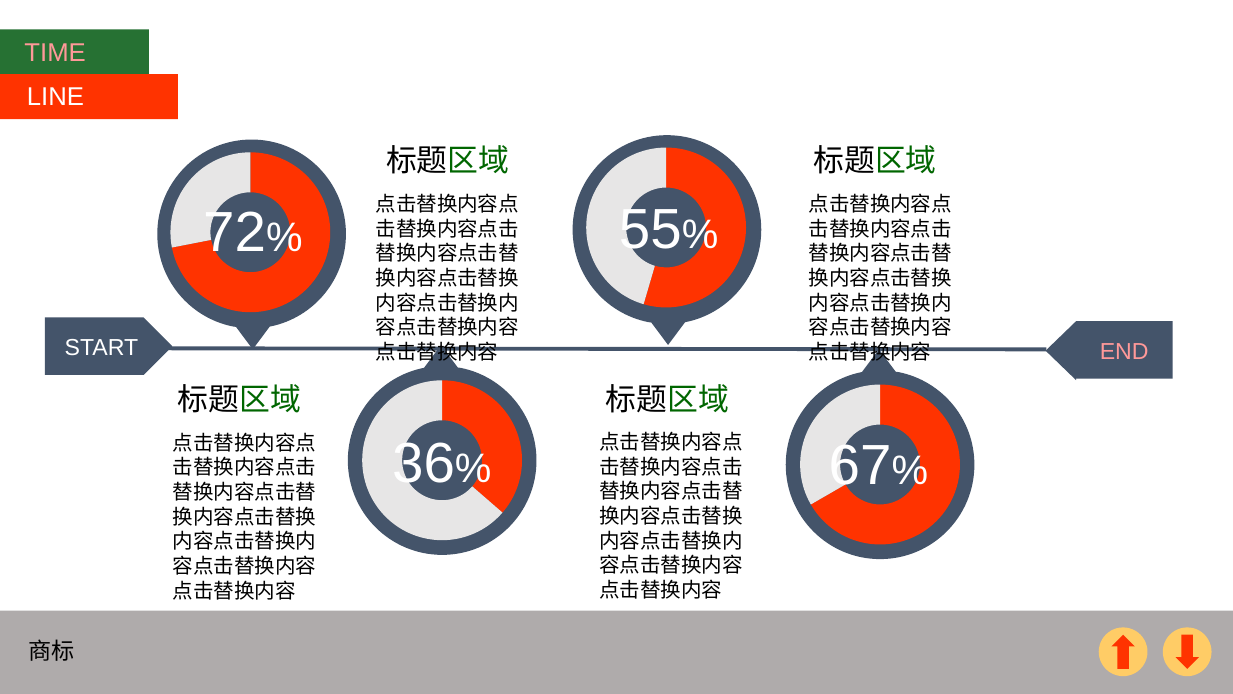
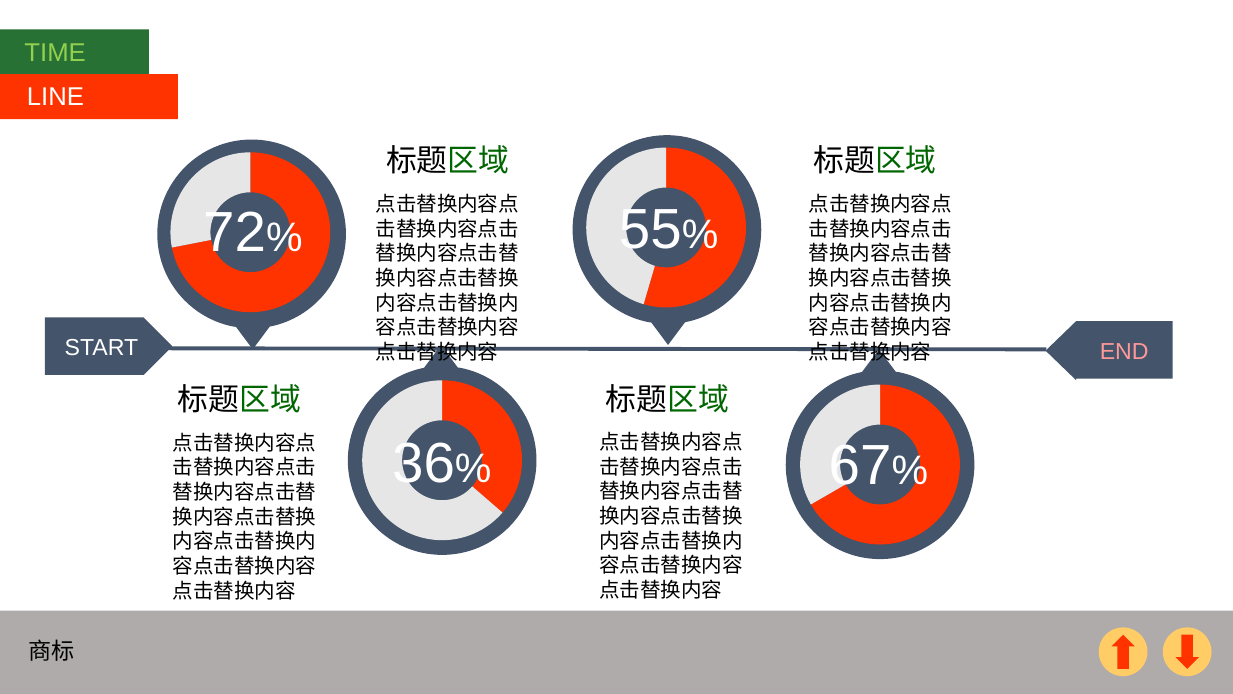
TIME colour: pink -> light green (55, 53)
